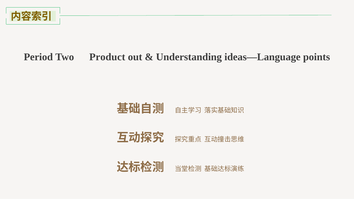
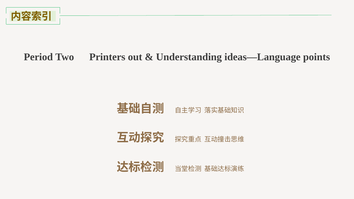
Product: Product -> Printers (107, 57)
